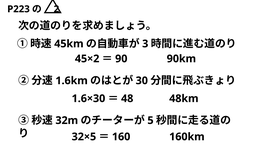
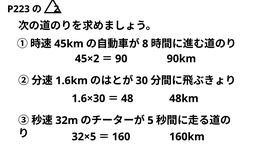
3: 3 -> 8 (145, 44)
